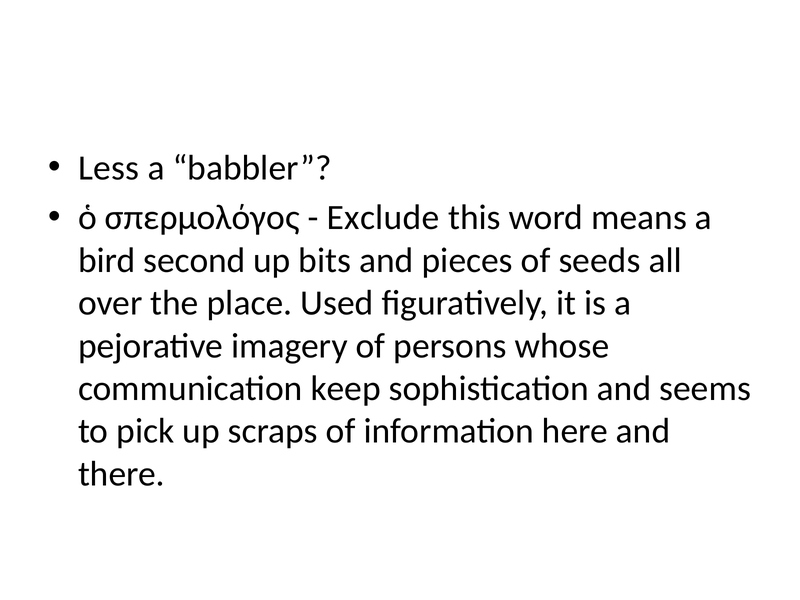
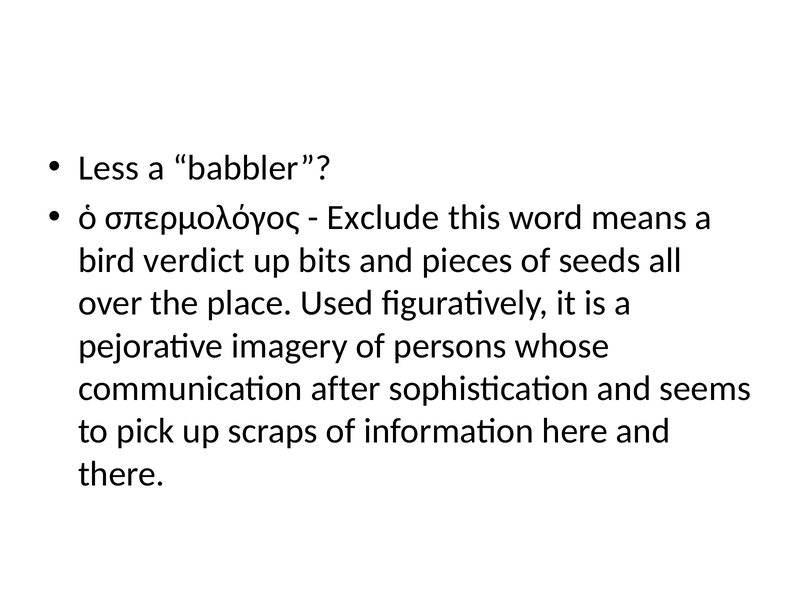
second: second -> verdict (194, 260)
keep: keep -> after (346, 389)
